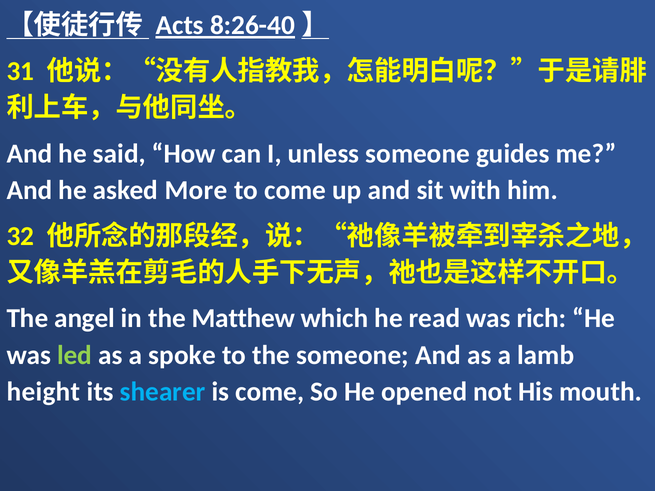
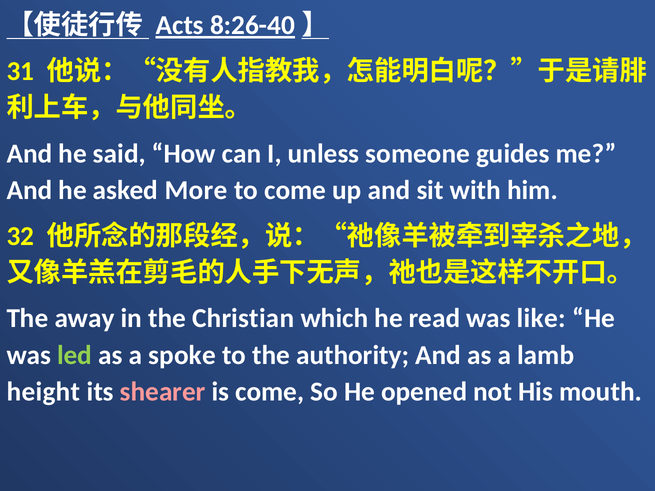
angel: angel -> away (85, 319)
Matthew: Matthew -> Christian (243, 319)
rich: rich -> like (541, 319)
the someone: someone -> authority (353, 355)
shearer colour: light blue -> pink (163, 392)
